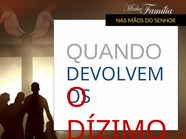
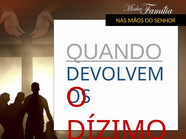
QUANDO underline: none -> present (114, 52)
